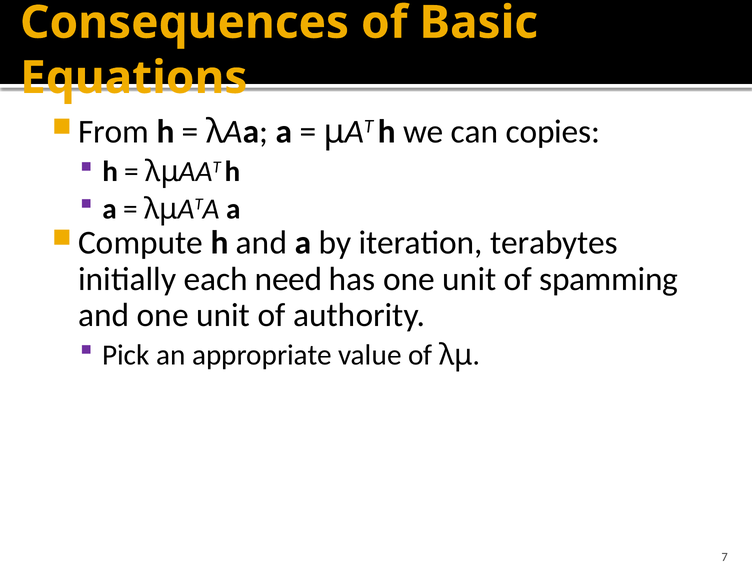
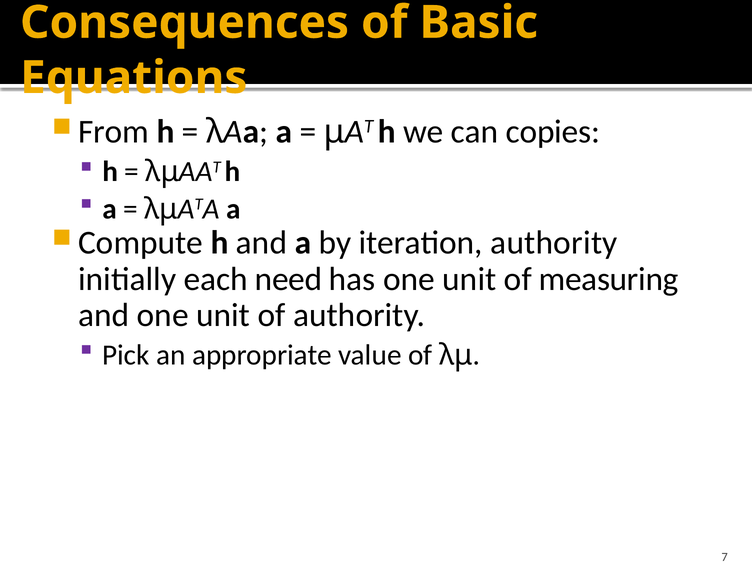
iteration terabytes: terabytes -> authority (554, 243)
spamming: spamming -> measuring (609, 279)
